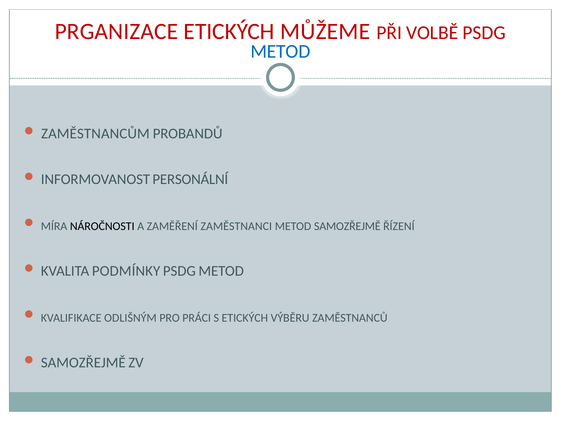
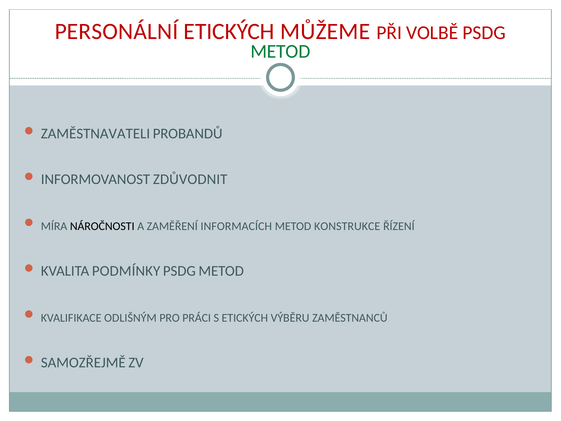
PRGANIZACE: PRGANIZACE -> PERSONÁLNÍ (116, 31)
METOD colour: blue -> green (280, 51)
ZAMĚSTNANCŮM: ZAMĚSTNANCŮM -> ZAMĚSTNAVATELI (95, 133)
PERSONÁLNÍ: PERSONÁLNÍ -> ZDŮVODNIT (190, 179)
ZAMĚSTNANCI: ZAMĚSTNANCI -> INFORMACÍCH (236, 226)
METOD SAMOZŘEJMĚ: SAMOZŘEJMĚ -> KONSTRUKCE (347, 226)
